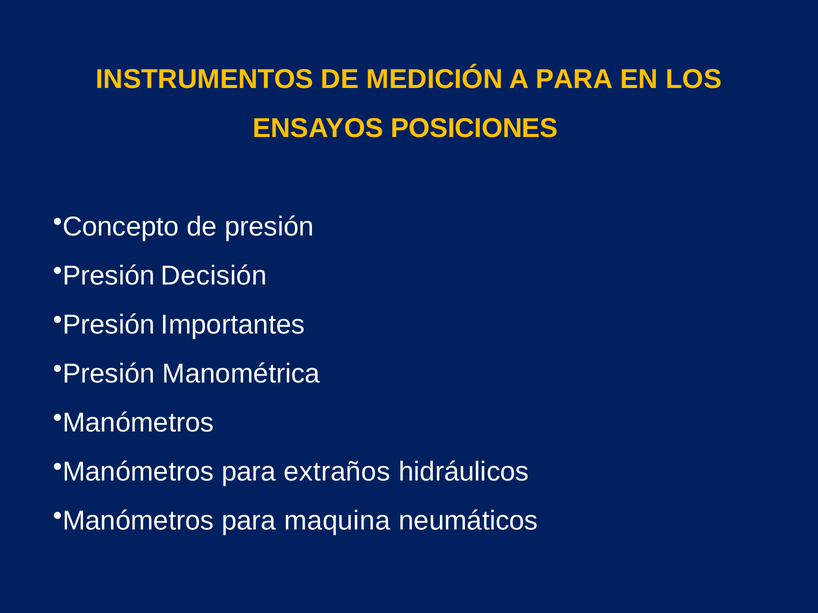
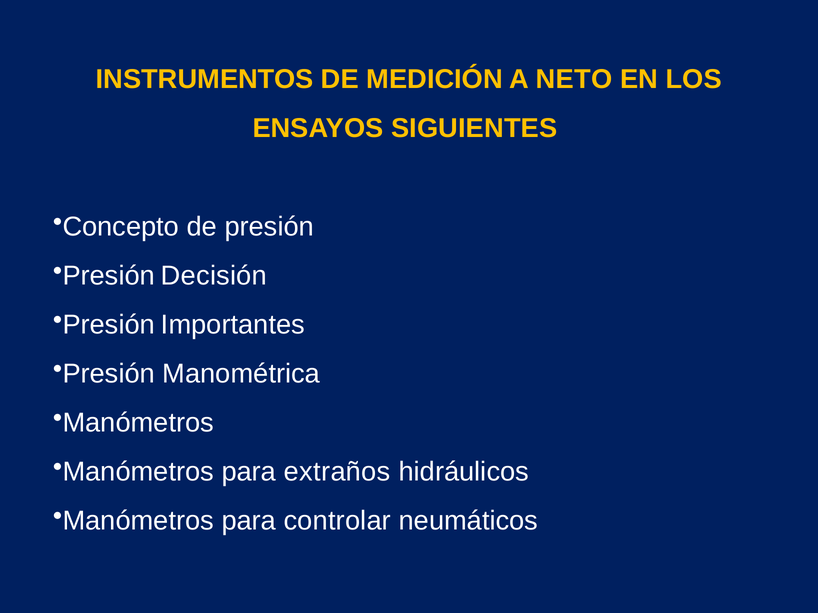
A PARA: PARA -> NETO (574, 79)
POSICIONES: POSICIONES -> SIGUIENTES (474, 129)
maquina: maquina -> controlar (337, 521)
